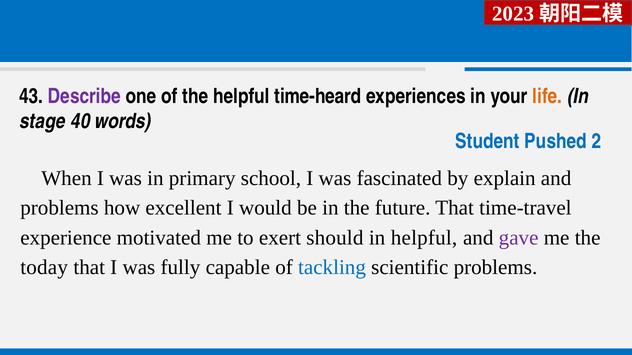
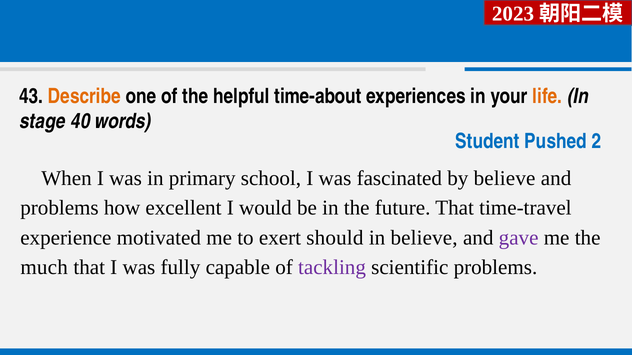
Describe colour: purple -> orange (84, 97)
time-heard: time-heard -> time-about (318, 97)
by explain: explain -> believe (505, 179)
in helpful: helpful -> believe (424, 238)
today: today -> much (44, 268)
tackling colour: blue -> purple (332, 268)
